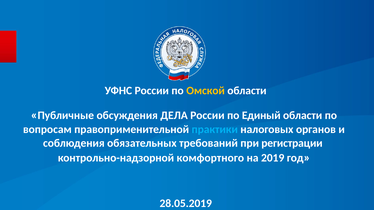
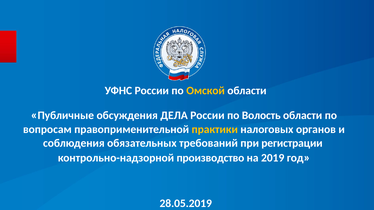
Единый: Единый -> Волость (261, 116)
практики colour: light blue -> yellow (215, 130)
комфортного: комфортного -> производство (210, 158)
